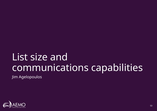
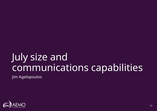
List: List -> July (20, 57)
